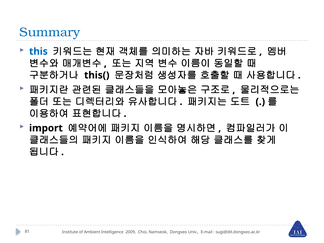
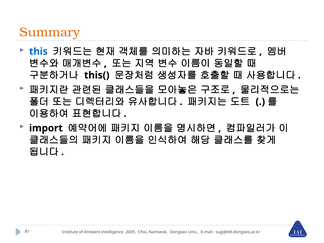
Summary colour: blue -> orange (50, 32)
